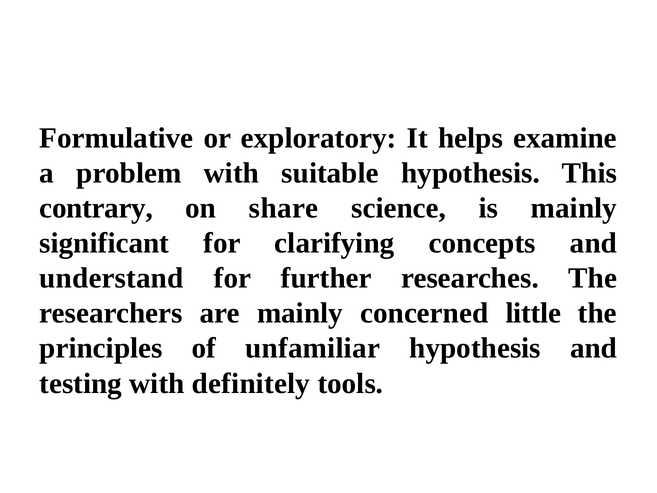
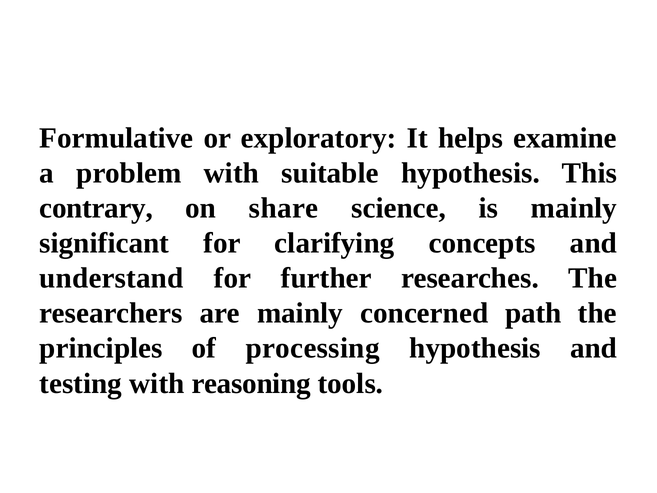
little: little -> path (533, 313)
unfamiliar: unfamiliar -> processing (313, 348)
definitely: definitely -> reasoning (251, 383)
